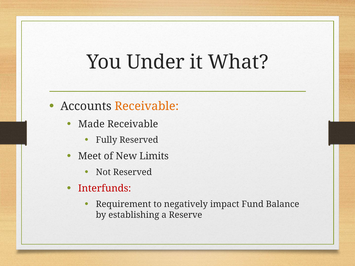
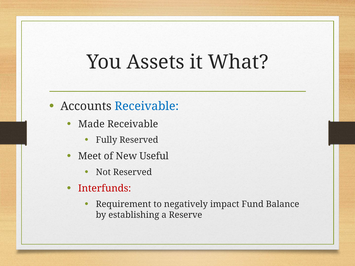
Under: Under -> Assets (156, 62)
Receivable colour: orange -> blue (147, 106)
Limits: Limits -> Useful (154, 156)
